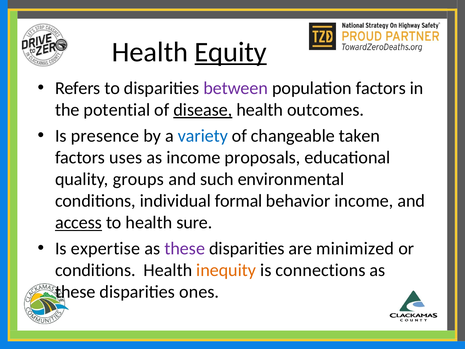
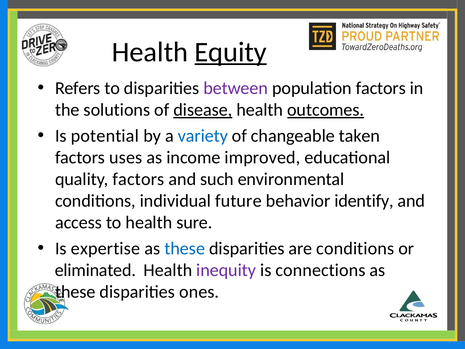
potential: potential -> solutions (117, 110)
outcomes underline: none -> present (326, 110)
presence: presence -> potential (105, 136)
proposals: proposals -> improved (262, 157)
quality groups: groups -> factors (138, 179)
formal: formal -> future (238, 201)
behavior income: income -> identify (364, 201)
access underline: present -> none (79, 222)
these colour: purple -> blue (185, 248)
are minimized: minimized -> conditions (355, 248)
conditions: conditions -> eliminated (95, 270)
inequity colour: orange -> purple (226, 270)
